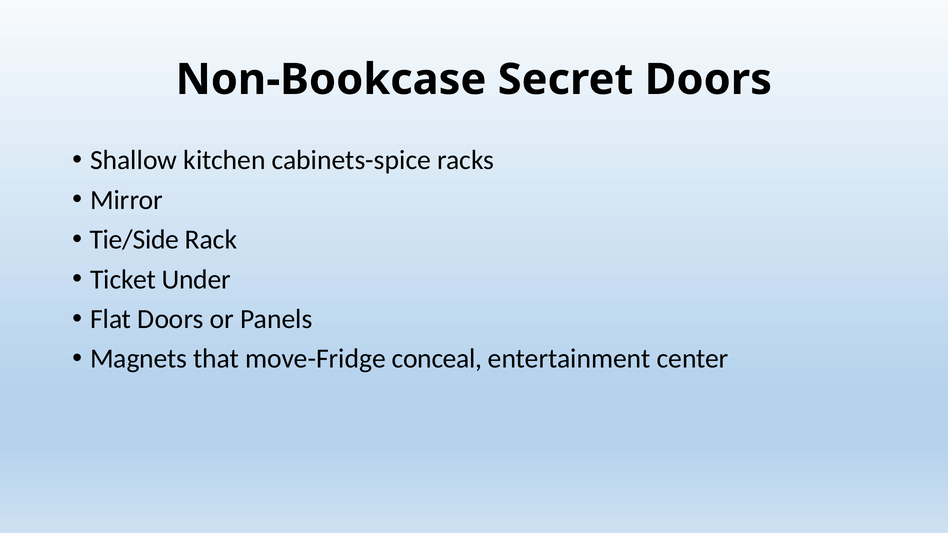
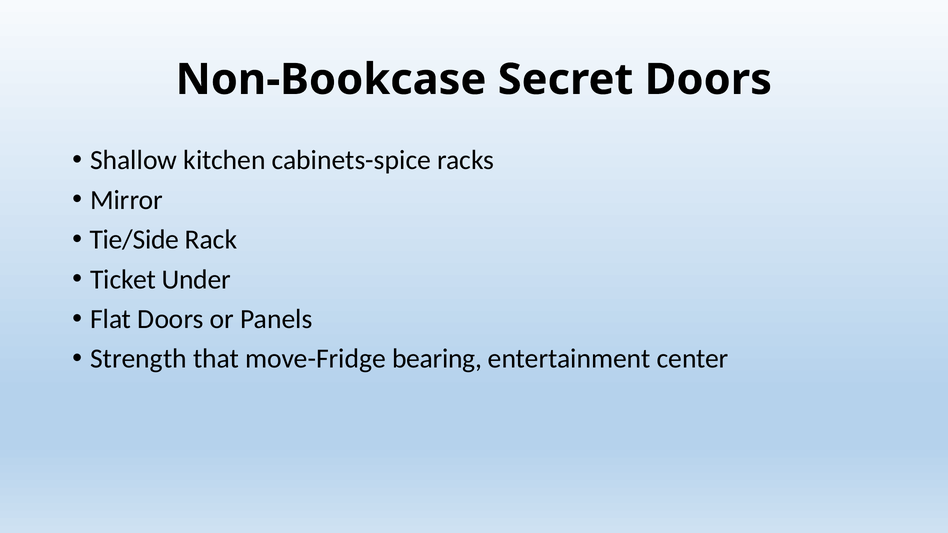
Magnets: Magnets -> Strength (138, 359)
conceal: conceal -> bearing (437, 359)
